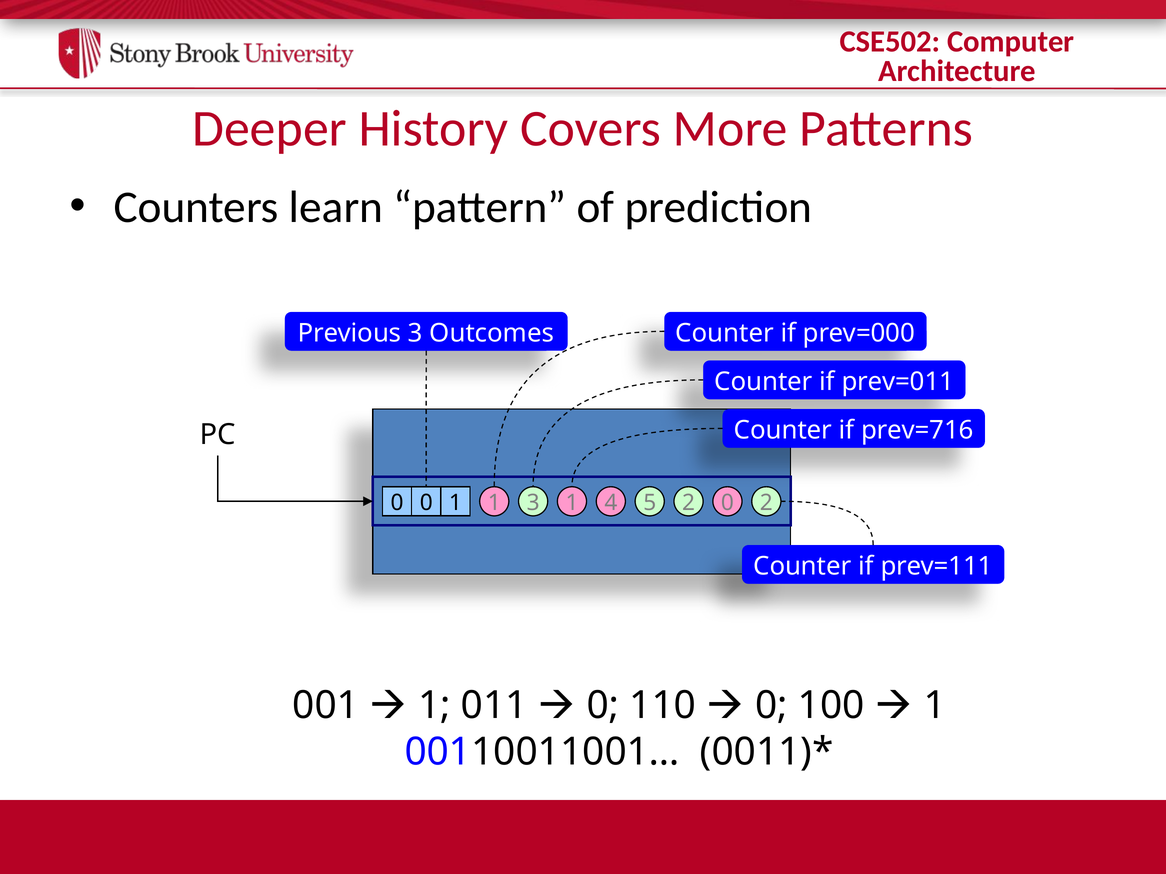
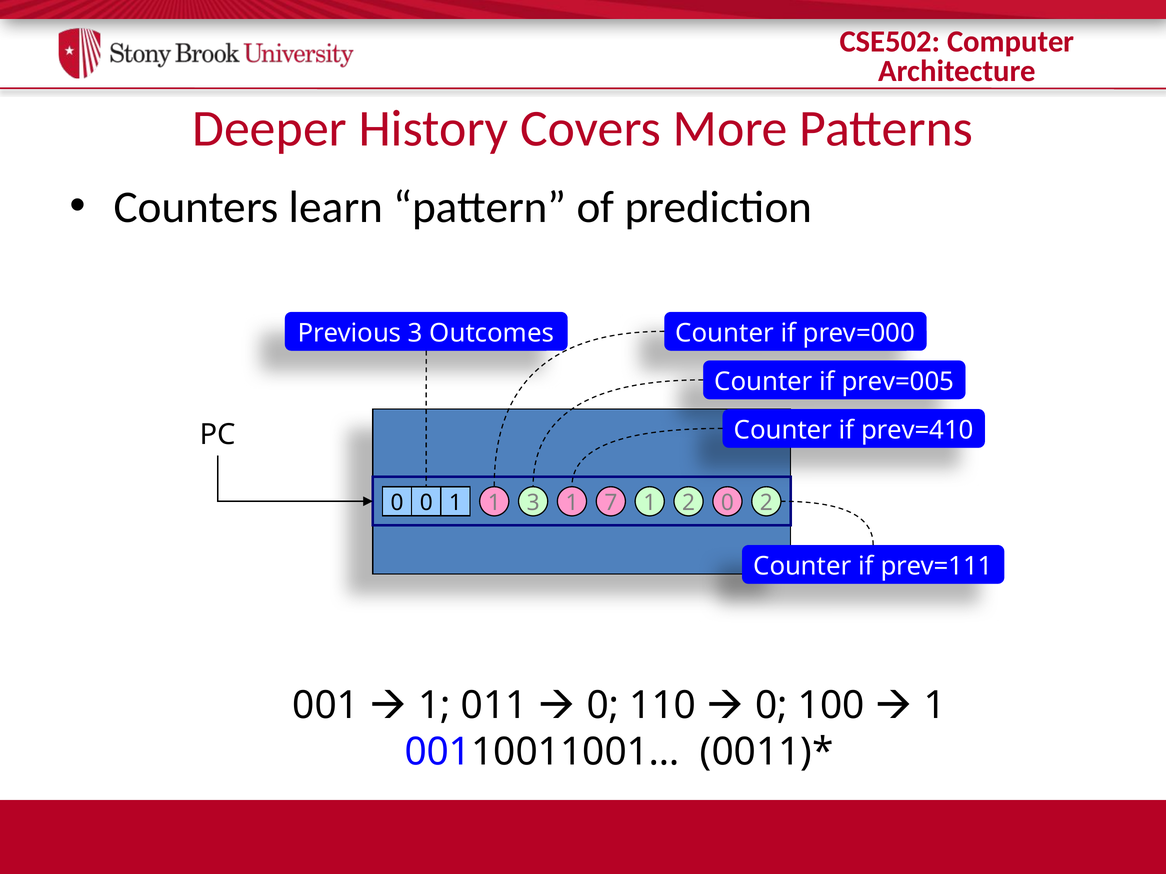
prev=011: prev=011 -> prev=005 (898, 382)
prev=716: prev=716 -> prev=410 (917, 430)
4: 4 -> 7 (611, 503)
5: 5 -> 1 (650, 503)
